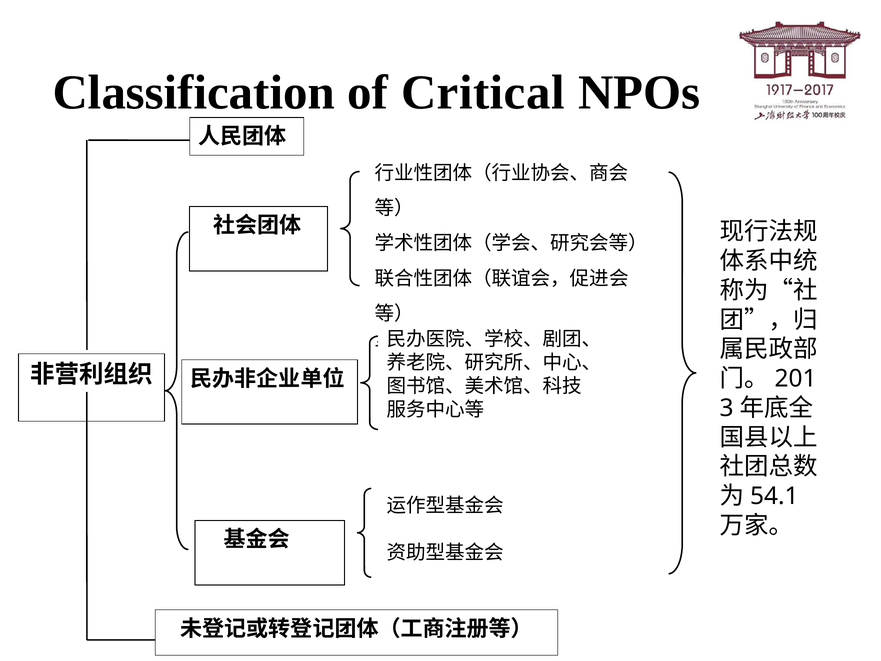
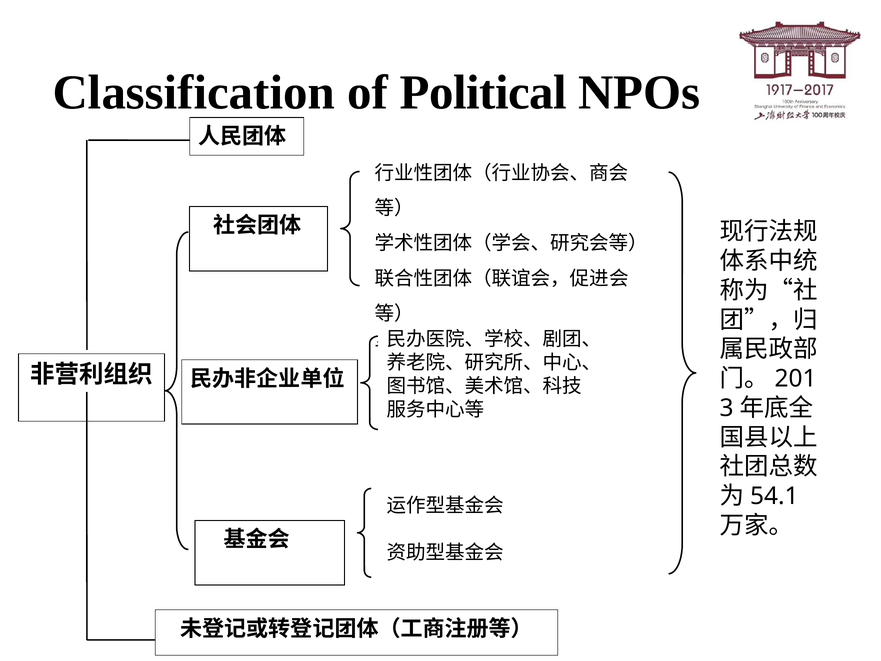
Critical: Critical -> Political (483, 93)
